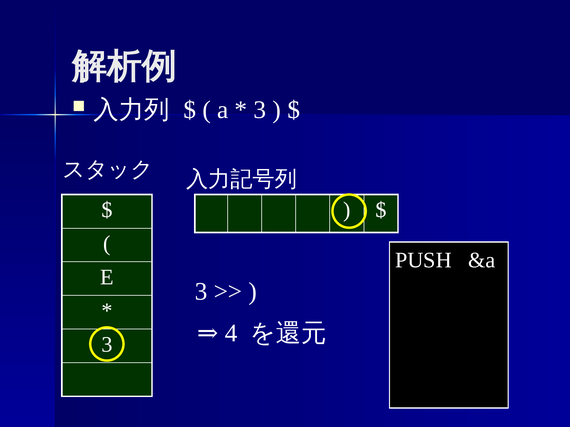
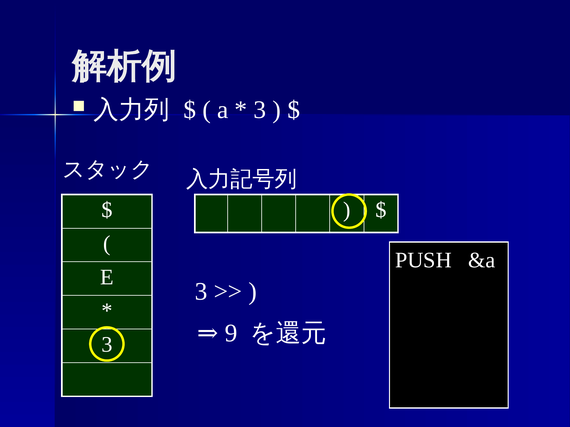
4: 4 -> 9 (231, 333)
